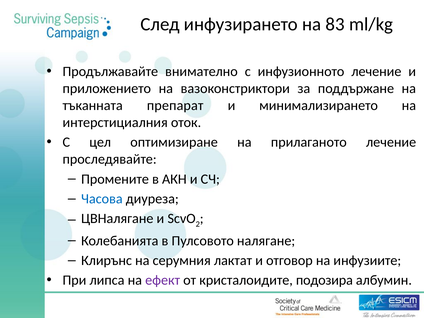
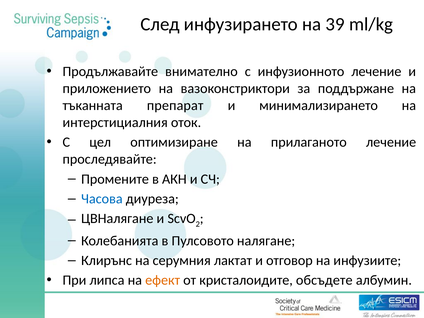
83: 83 -> 39 (335, 24)
ефект colour: purple -> orange (163, 280)
подозира: подозира -> обсъдете (324, 280)
